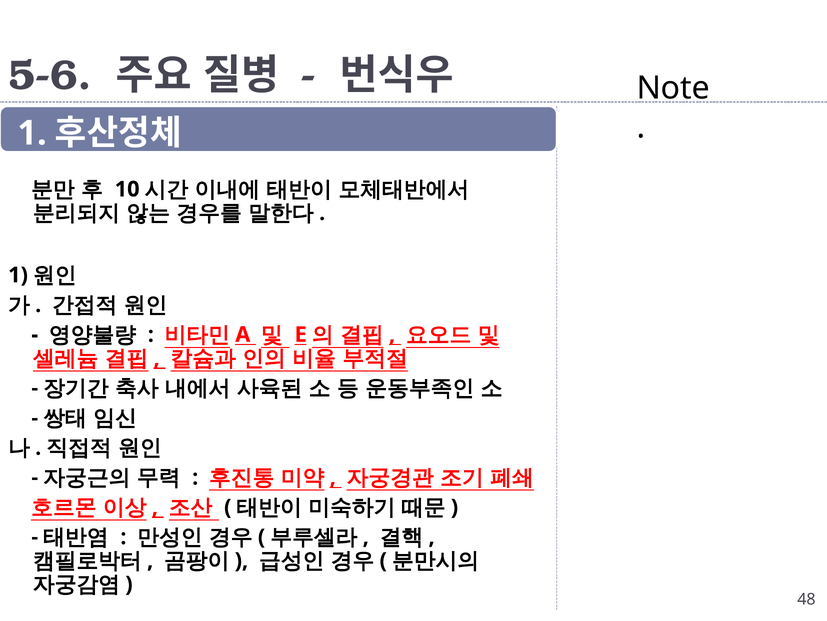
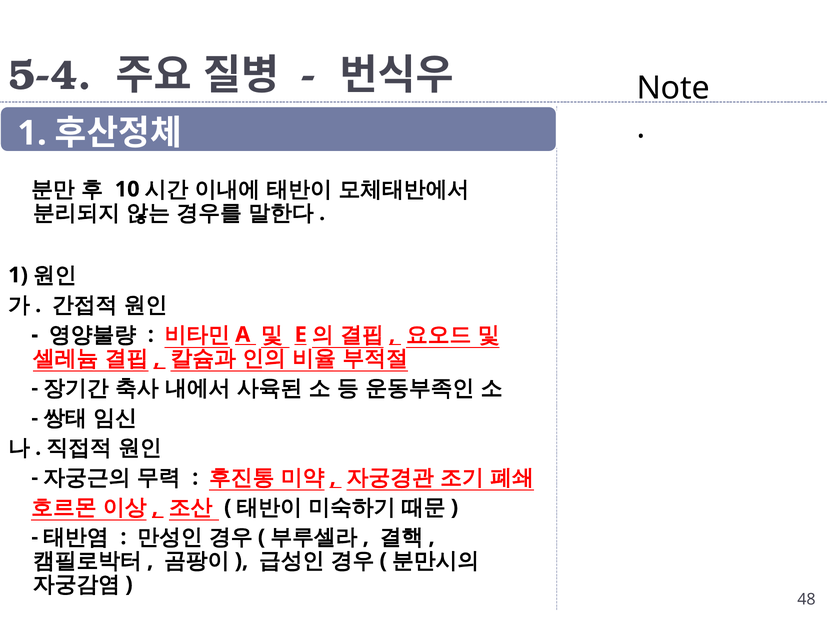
5-6: 5-6 -> 5-4 (50, 76)
